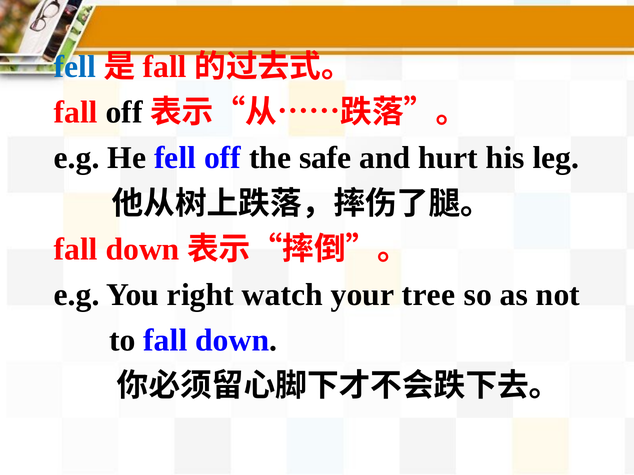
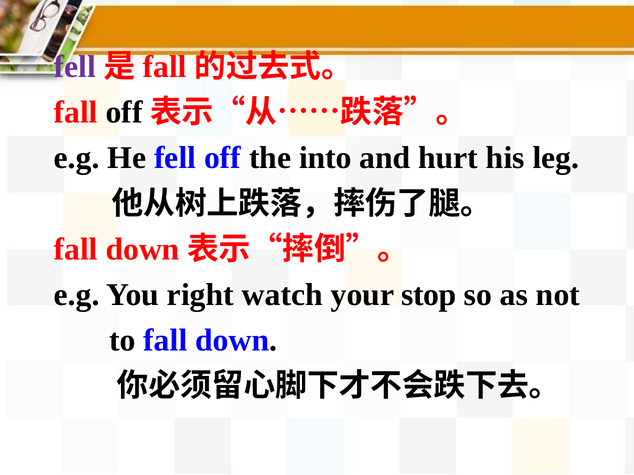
fell colour: blue -> purple (75, 67)
safe: safe -> into (325, 158)
tree: tree -> stop (429, 295)
